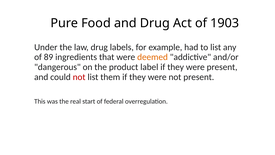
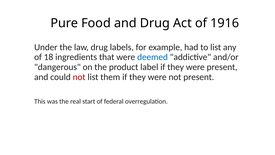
1903: 1903 -> 1916 (225, 23)
89: 89 -> 18 (49, 57)
deemed colour: orange -> blue (153, 57)
